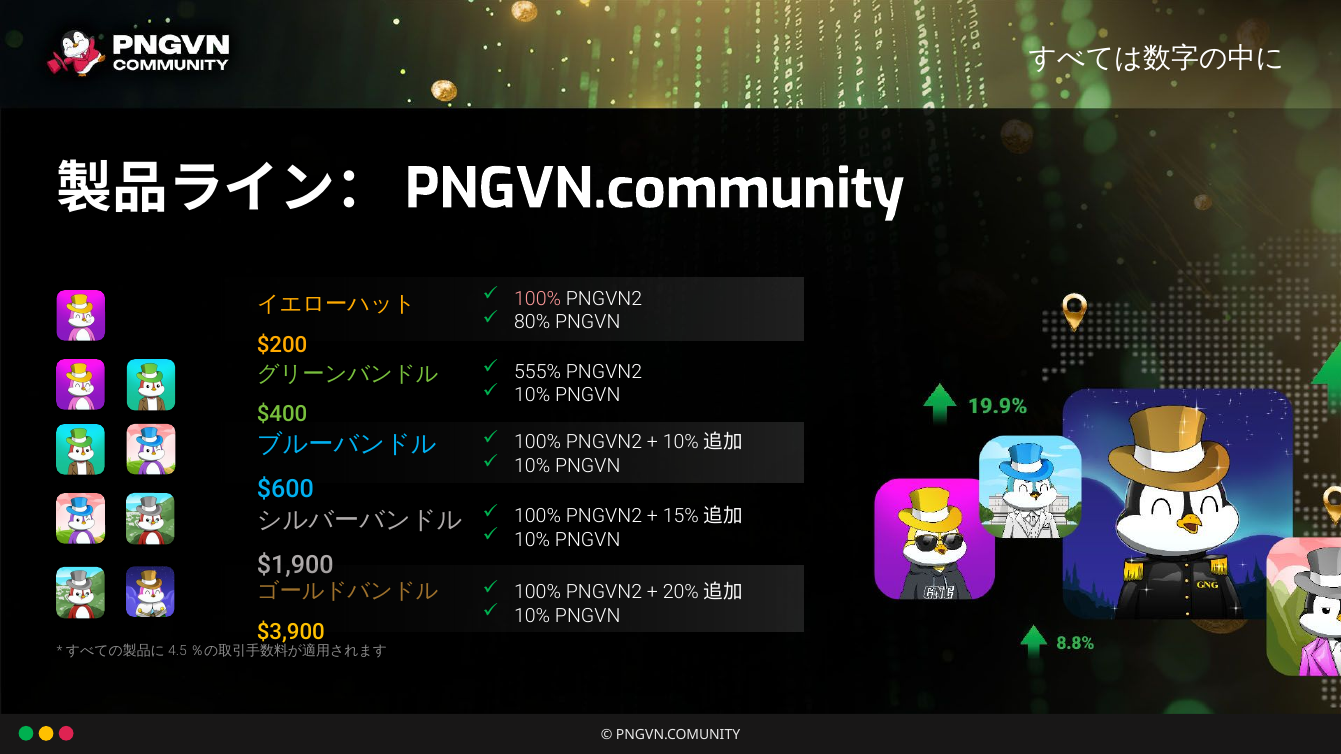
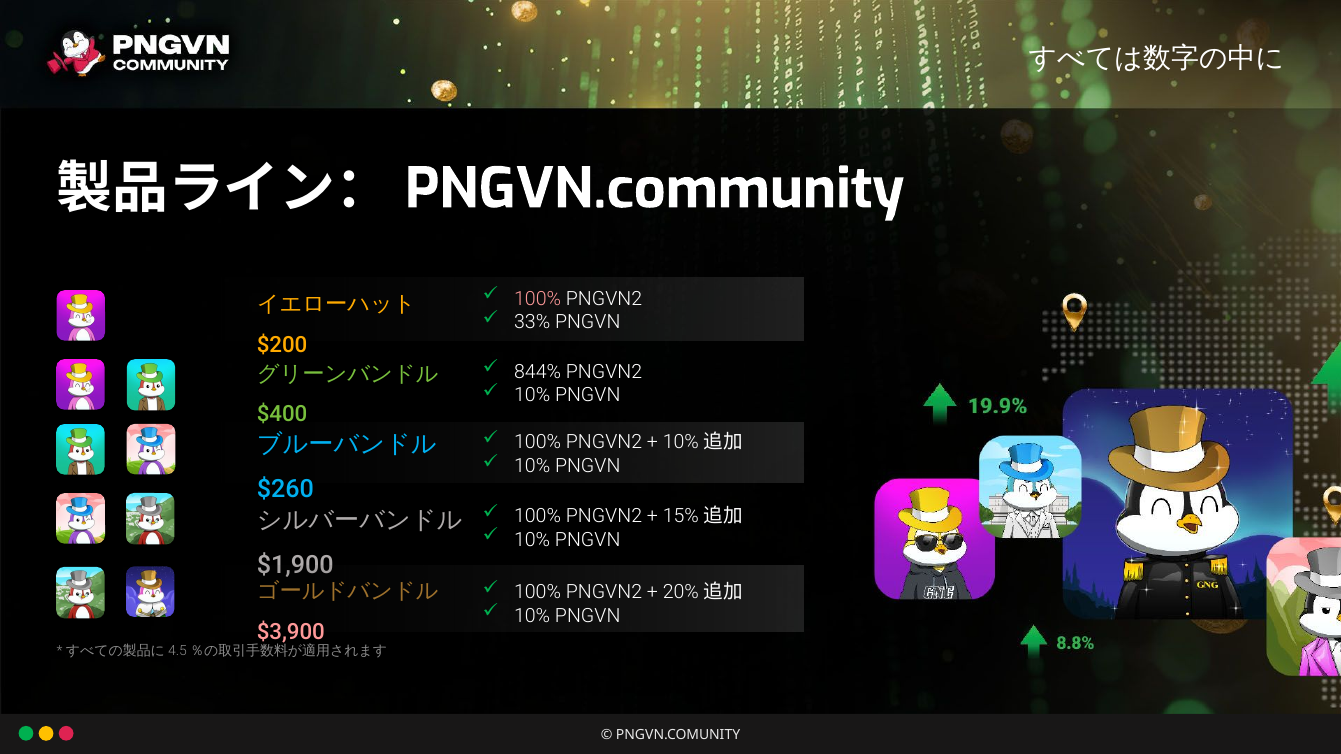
80%: 80% -> 33% (532, 322)
555%: 555% -> 844% (538, 372)
$600: $600 -> $260 (285, 489)
$3,900 colour: yellow -> pink (291, 632)
